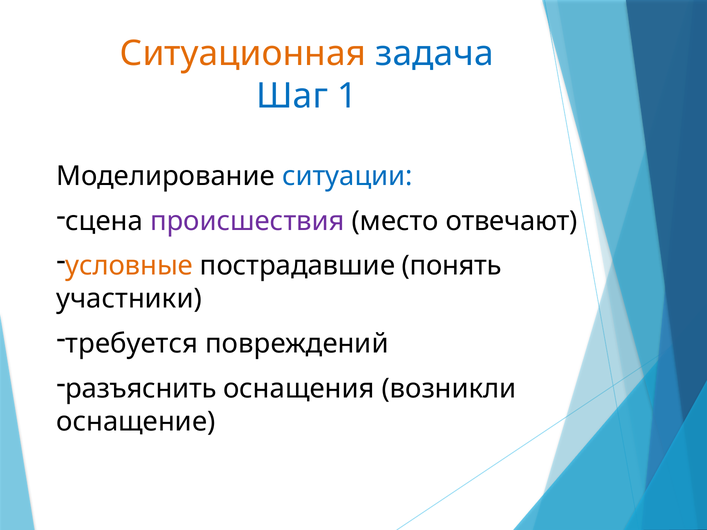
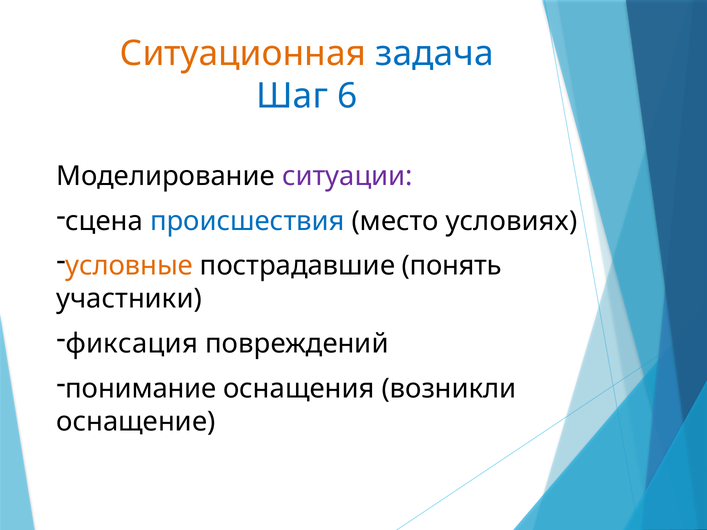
1: 1 -> 6 (347, 96)
ситуации colour: blue -> purple (347, 176)
происшествия colour: purple -> blue (247, 221)
отвечают: отвечают -> условиях (511, 221)
требуется: требуется -> фиксация (132, 344)
разъяснить: разъяснить -> понимание (141, 389)
